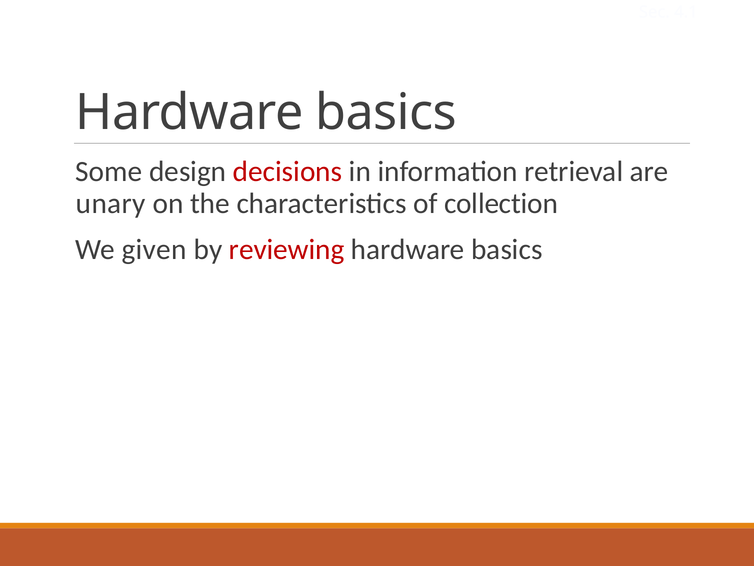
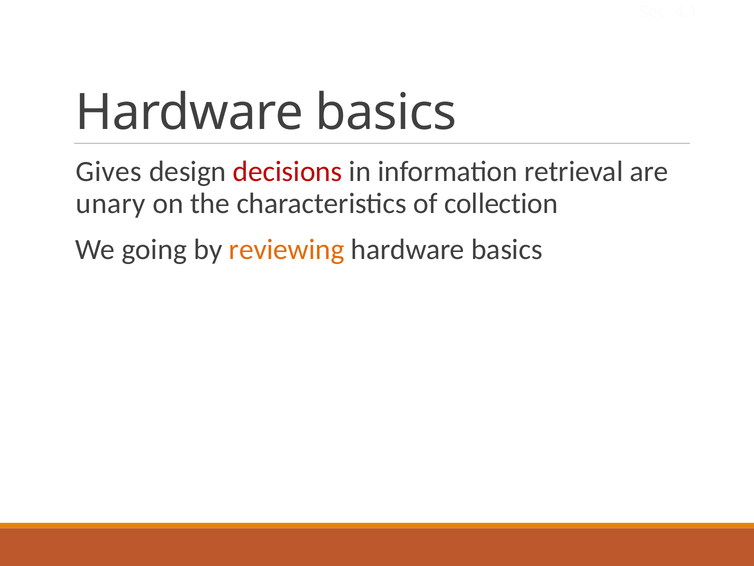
Some: Some -> Gives (109, 172)
given: given -> going (154, 249)
reviewing colour: red -> orange (287, 249)
